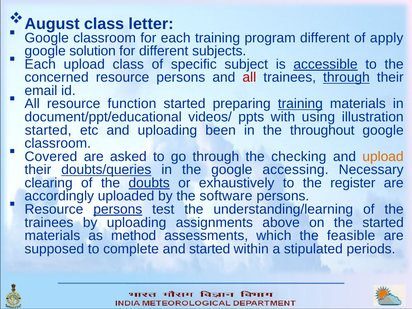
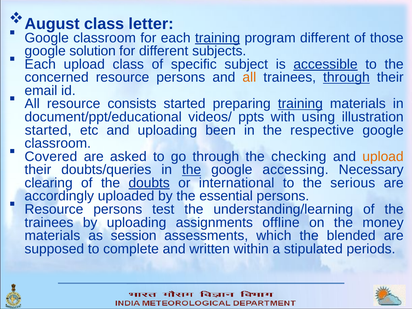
training underline: none -> present (218, 38)
apply: apply -> those (387, 38)
all colour: red -> orange (249, 77)
function: function -> consists (132, 104)
throughout: throughout -> respective (322, 130)
doubts/queries underline: present -> none (106, 170)
the underline: none -> present (192, 170)
exhaustively: exhaustively -> international (237, 183)
register: register -> serious (353, 183)
software: software -> essential (226, 196)
persons underline: present -> none (118, 209)
above: above -> offline (281, 222)
the started: started -> money (383, 222)
method: method -> session (134, 236)
feasible: feasible -> blended (351, 236)
and started: started -> written (210, 249)
